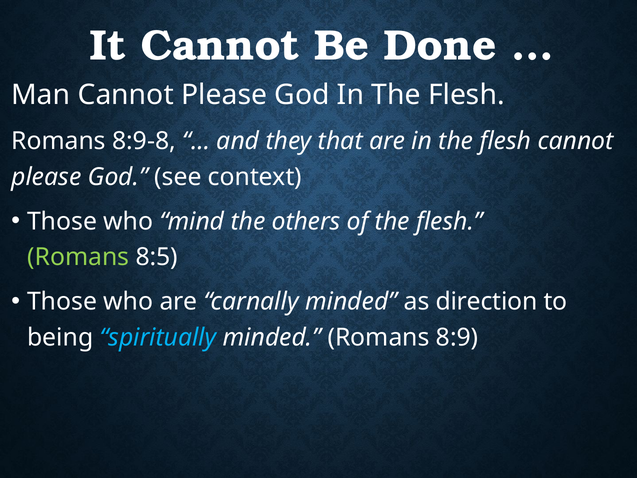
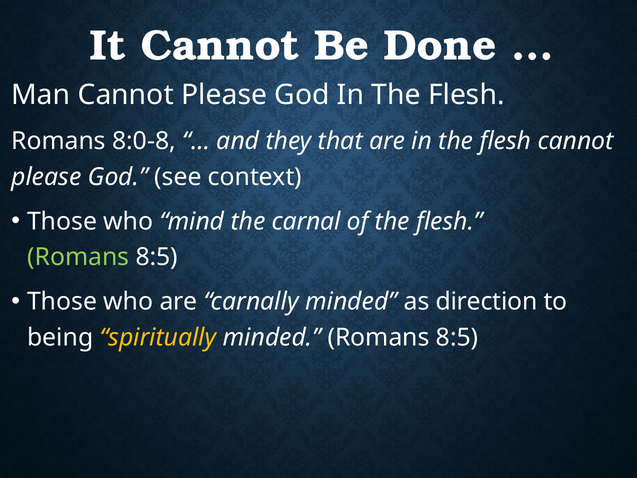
8:9-8: 8:9-8 -> 8:0-8 (144, 141)
others: others -> carnal (306, 221)
spiritually colour: light blue -> yellow (158, 337)
minded Romans 8:9: 8:9 -> 8:5 (457, 337)
